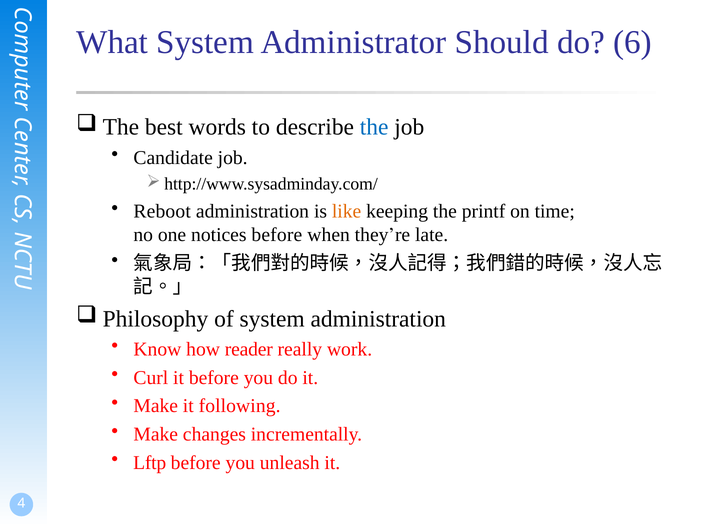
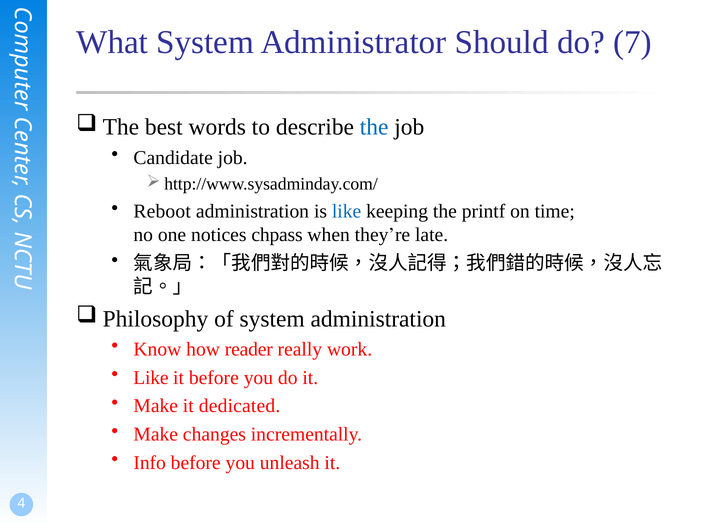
6: 6 -> 7 (633, 42)
like colour: orange -> blue (347, 212)
notices before: before -> chpass (277, 235)
Curl: Curl -> Like (151, 378)
following: following -> dedicated (240, 406)
Lftp: Lftp -> Info (150, 463)
